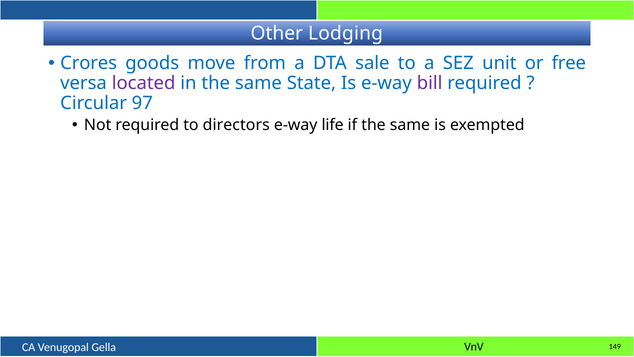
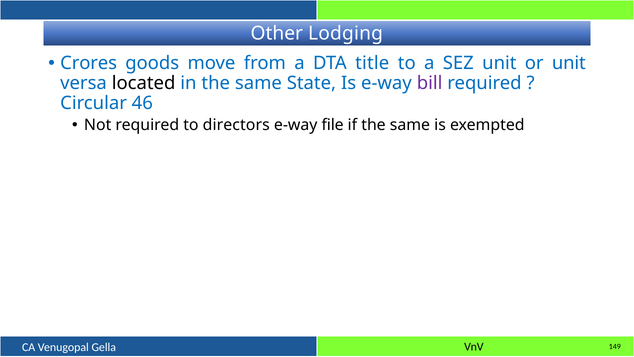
sale: sale -> title (372, 63)
or free: free -> unit (569, 63)
located colour: purple -> black (144, 83)
97: 97 -> 46 (142, 103)
life: life -> file (333, 125)
